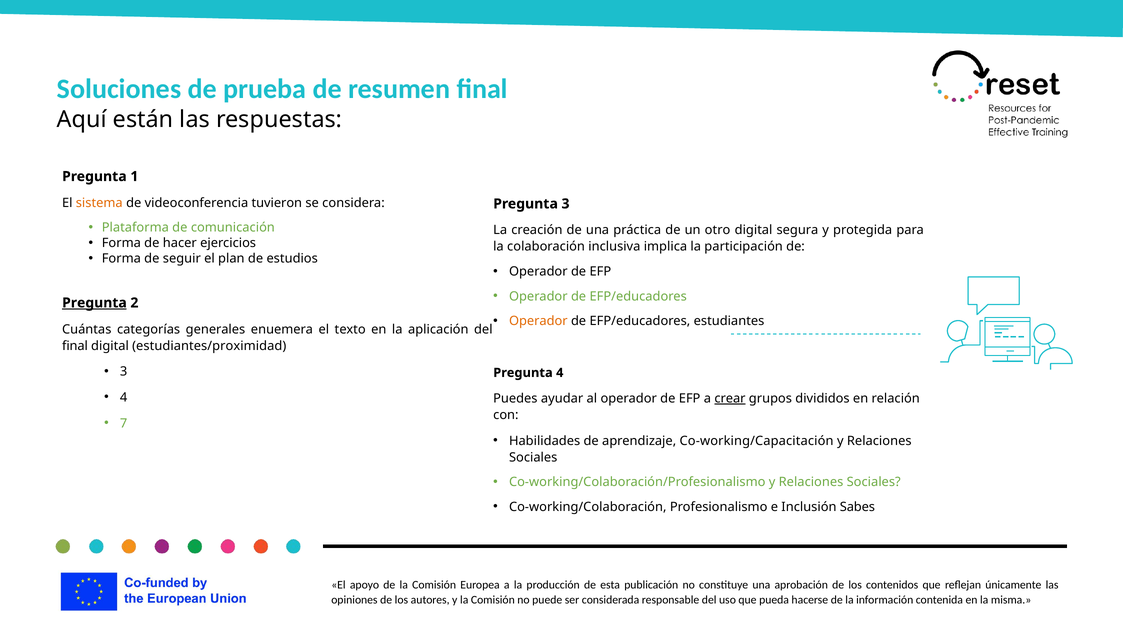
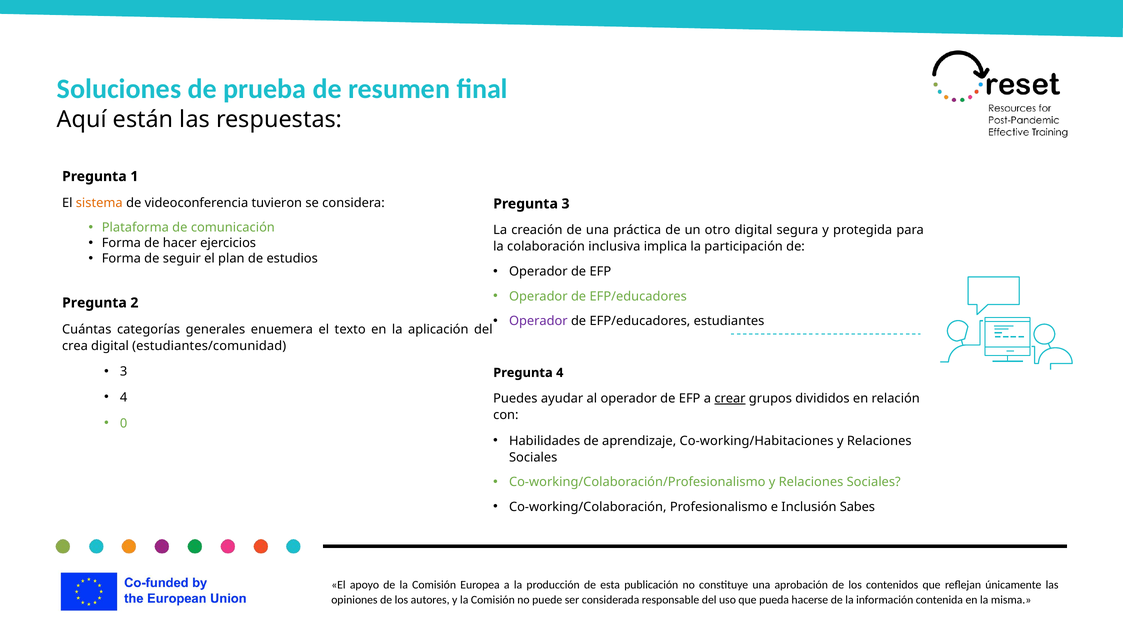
Pregunta underline: present -> none (94, 303)
Operador colour: orange -> purple (538, 321)
final: final -> crea (75, 346)
estudiantes/proximidad: estudiantes/proximidad -> estudiantes/comunidad (209, 346)
7: 7 -> 0 (124, 424)
Co-working/Capacitación: Co-working/Capacitación -> Co-working/Habitaciones (757, 441)
